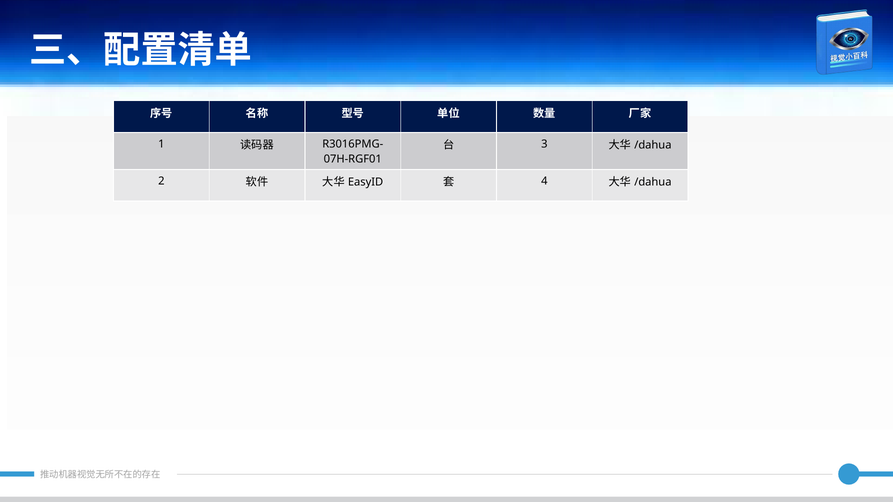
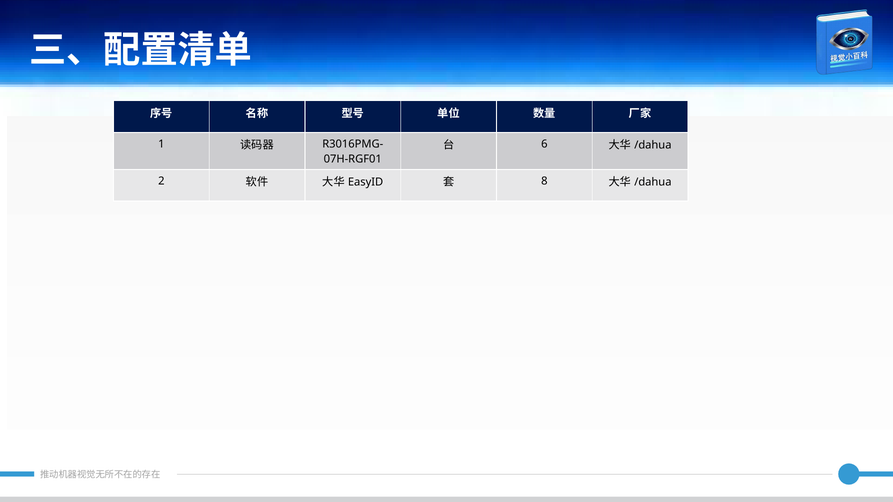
3: 3 -> 6 (544, 144)
4: 4 -> 8 (544, 181)
